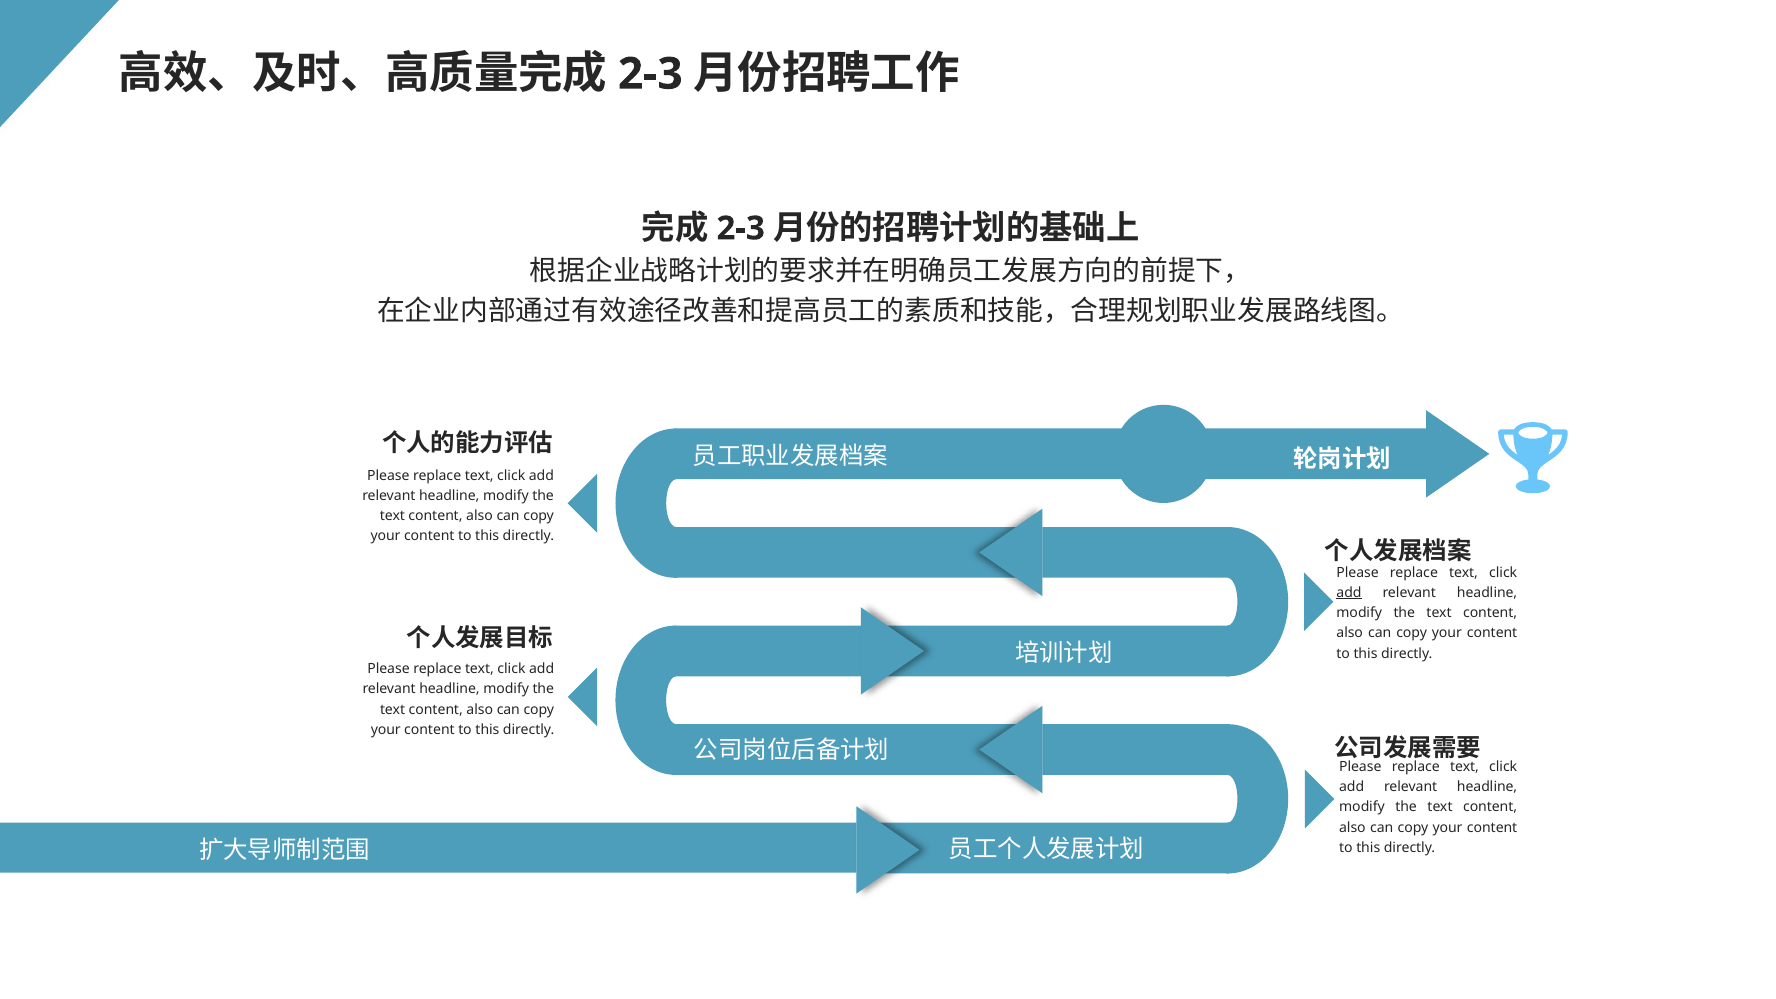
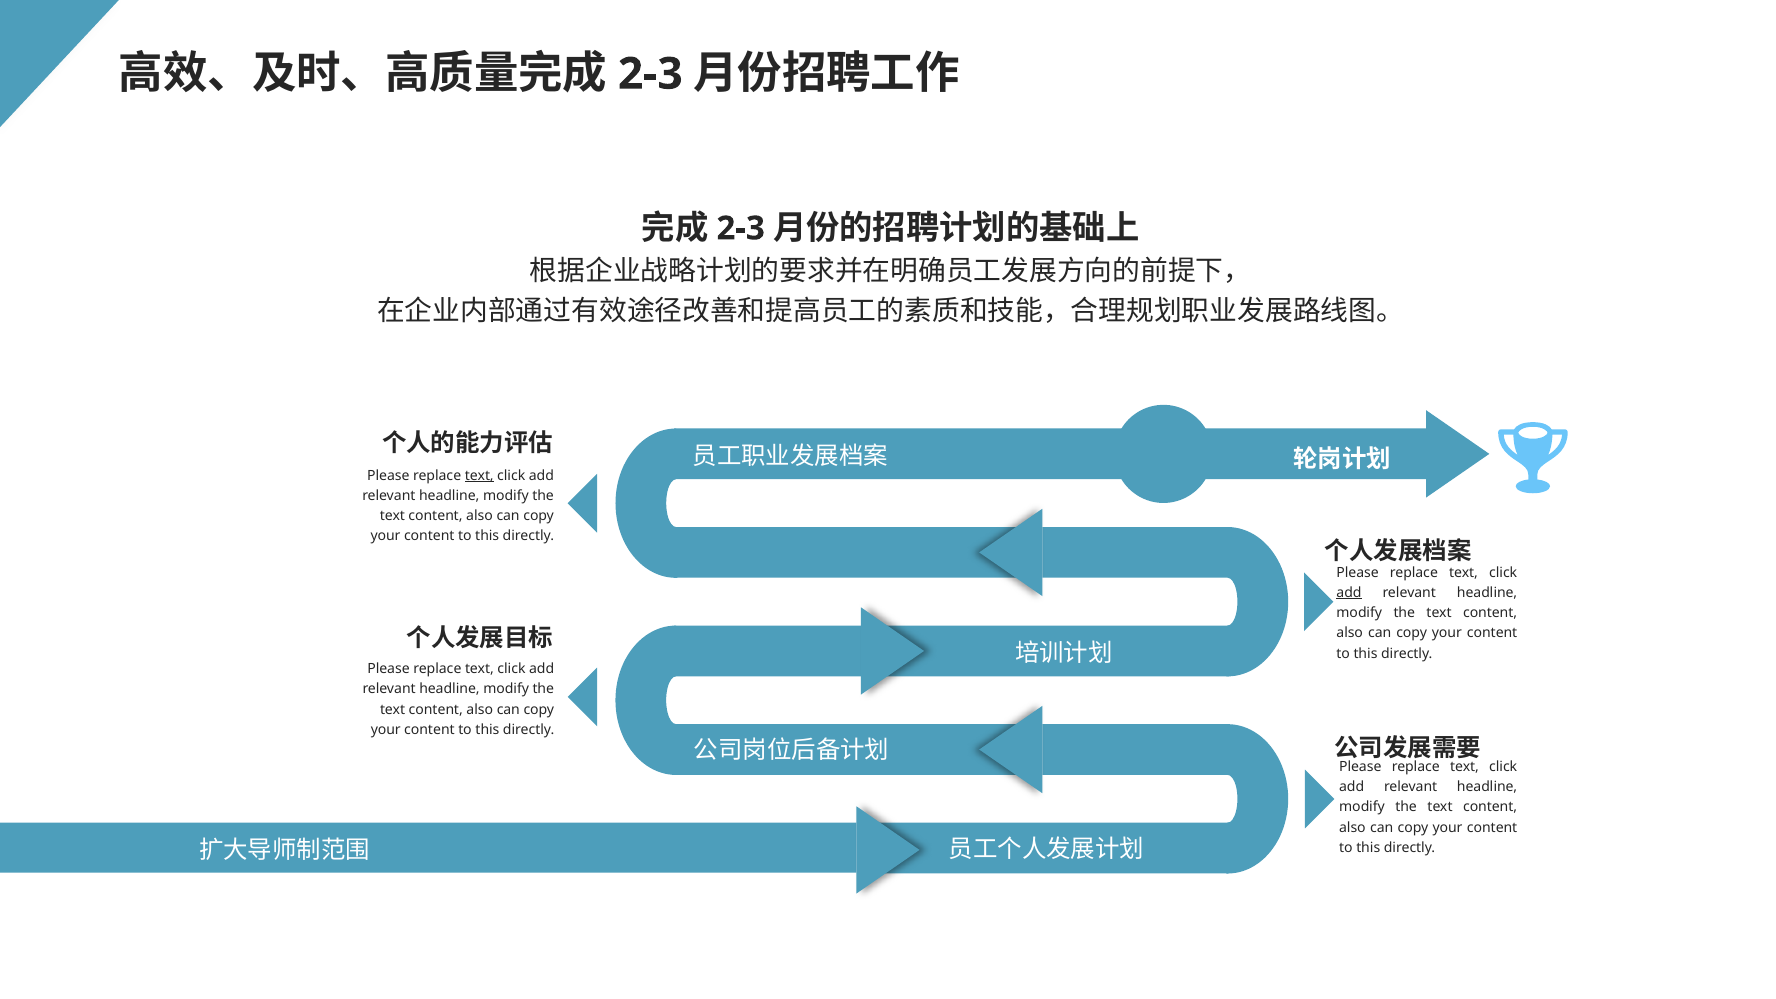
text underline: none -> present (479, 475)
